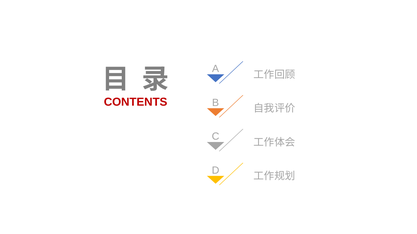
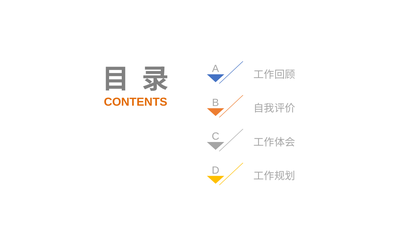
CONTENTS colour: red -> orange (136, 102)
